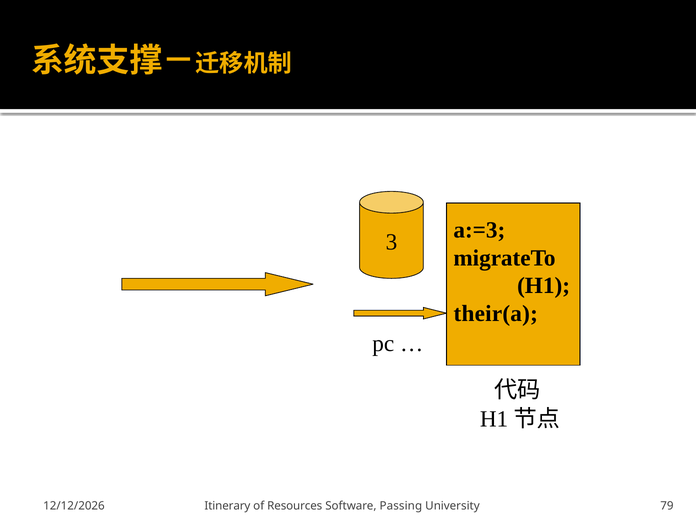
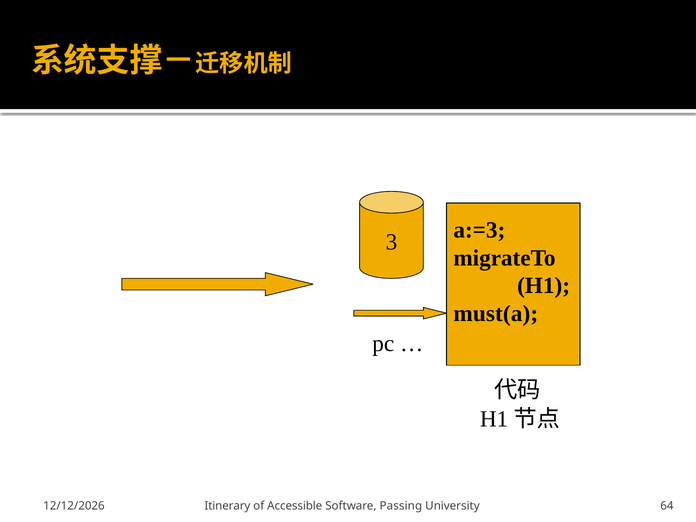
their(a: their(a -> must(a (496, 314)
Resources: Resources -> Accessible (295, 506)
79: 79 -> 64 (667, 506)
